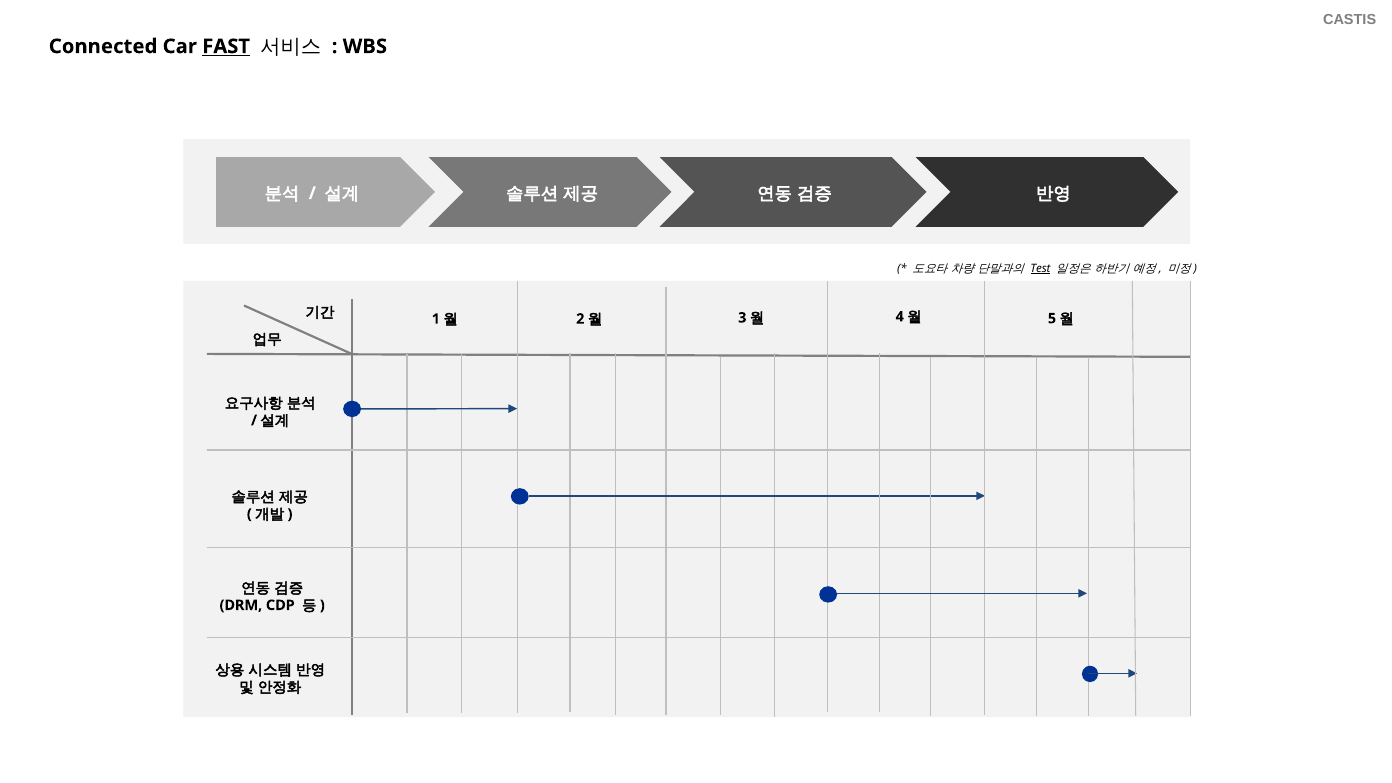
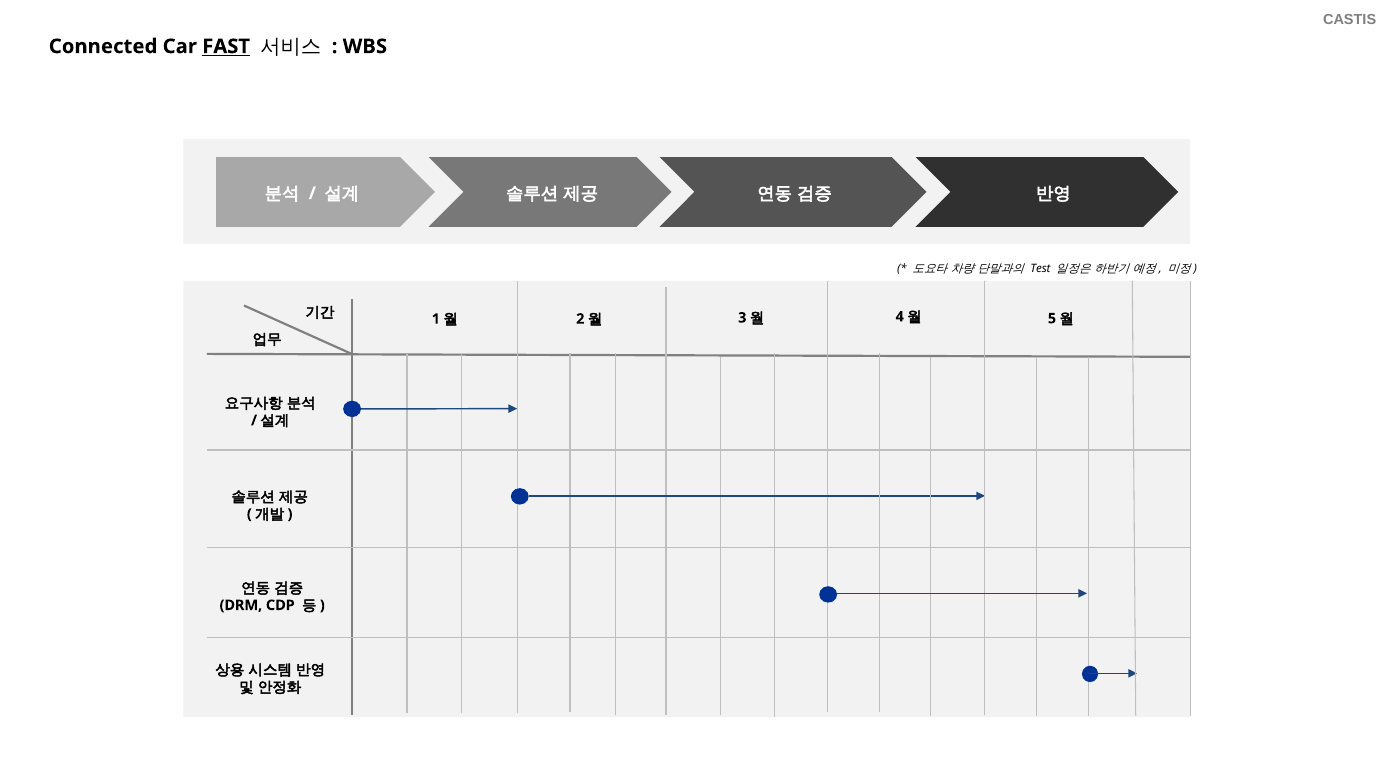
Test underline: present -> none (1040, 269)
